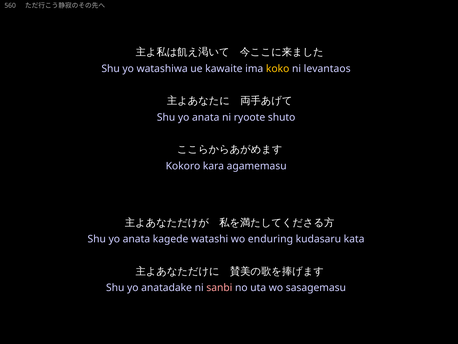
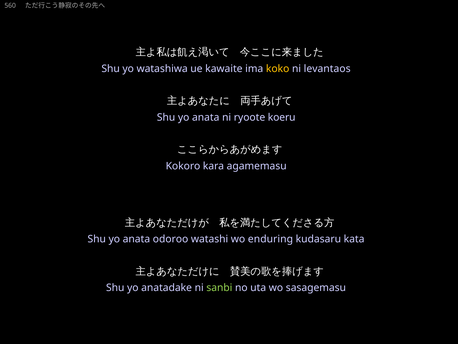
shuto: shuto -> koeru (282, 117)
kagede: kagede -> odoroo (171, 239)
sanbi colour: pink -> light green (219, 287)
